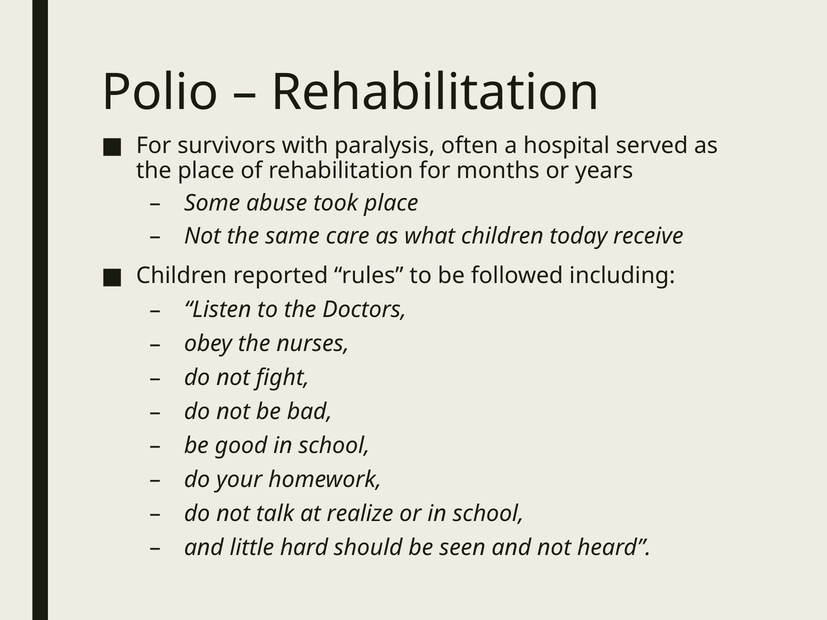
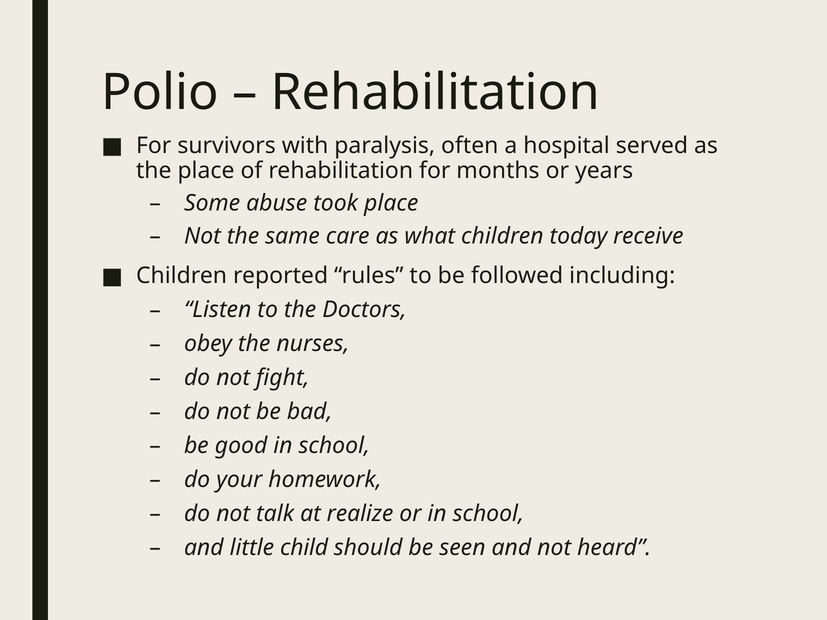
hard: hard -> child (304, 548)
